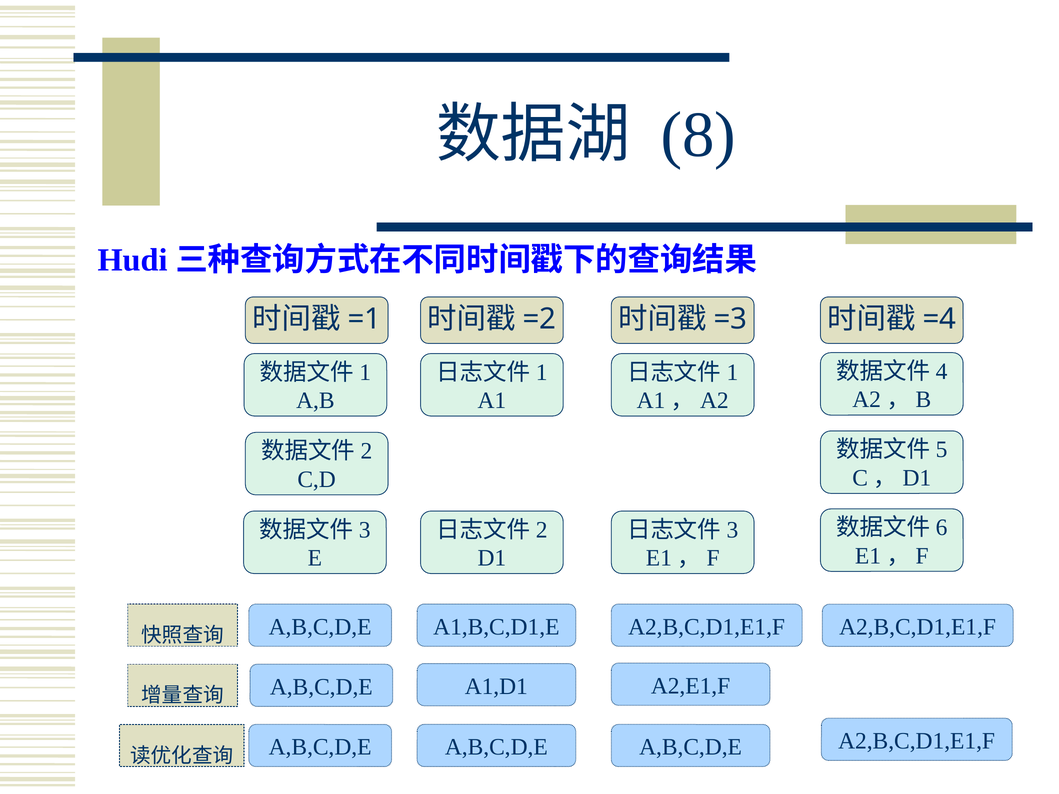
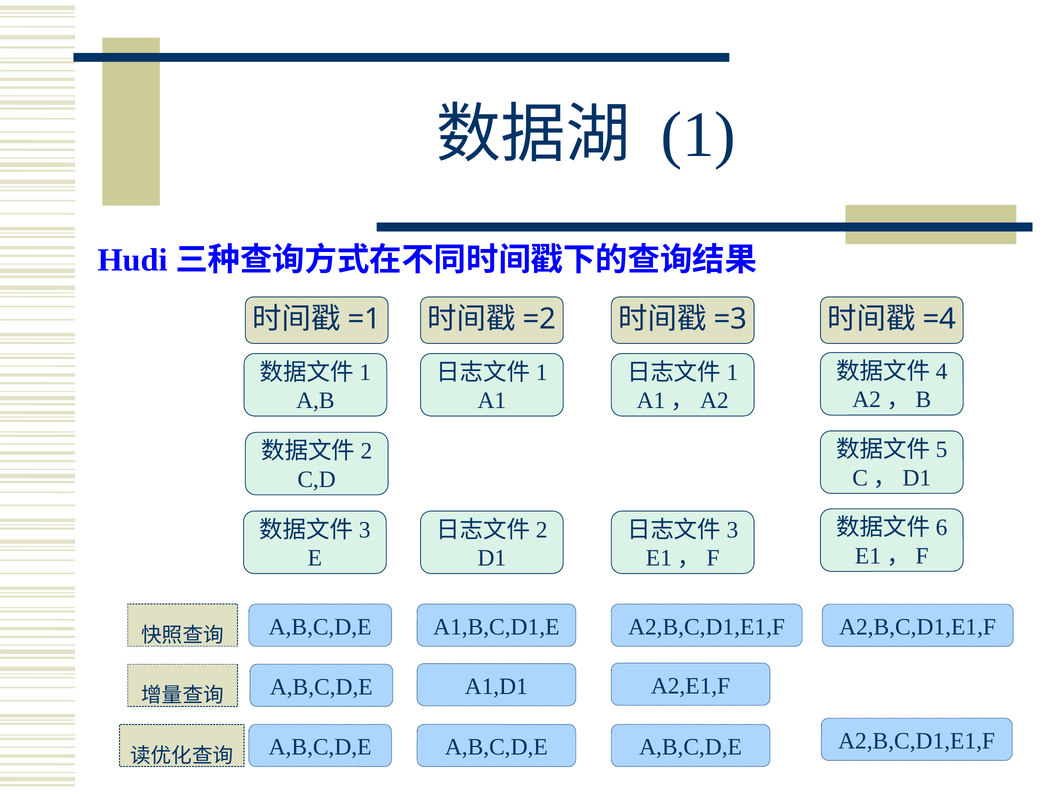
8: 8 -> 1 (698, 135)
